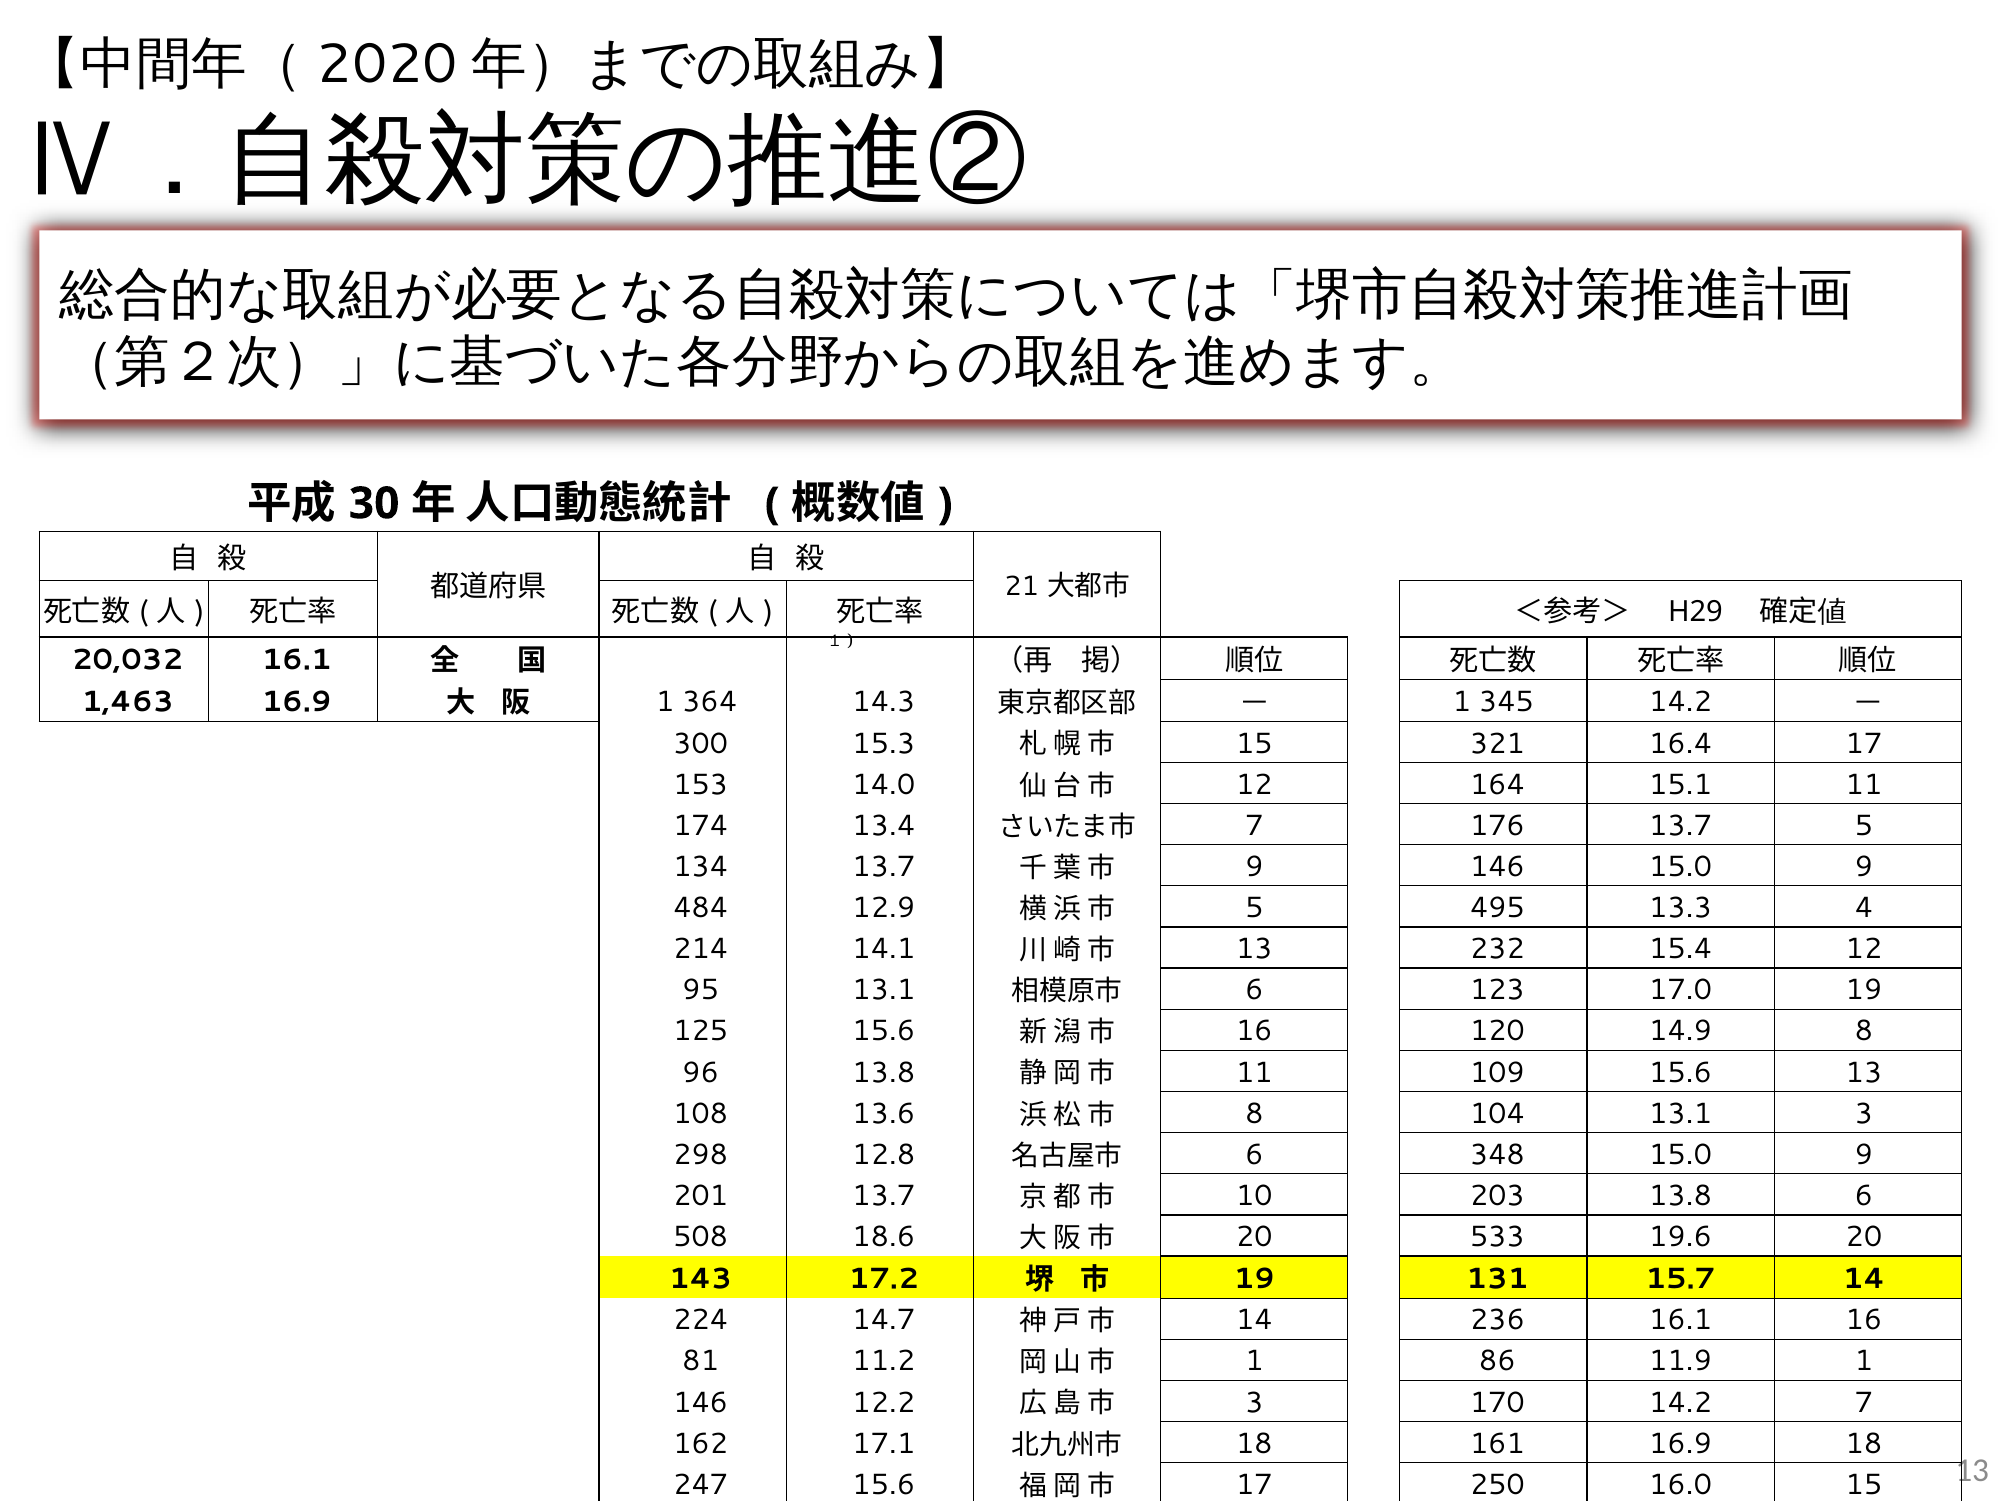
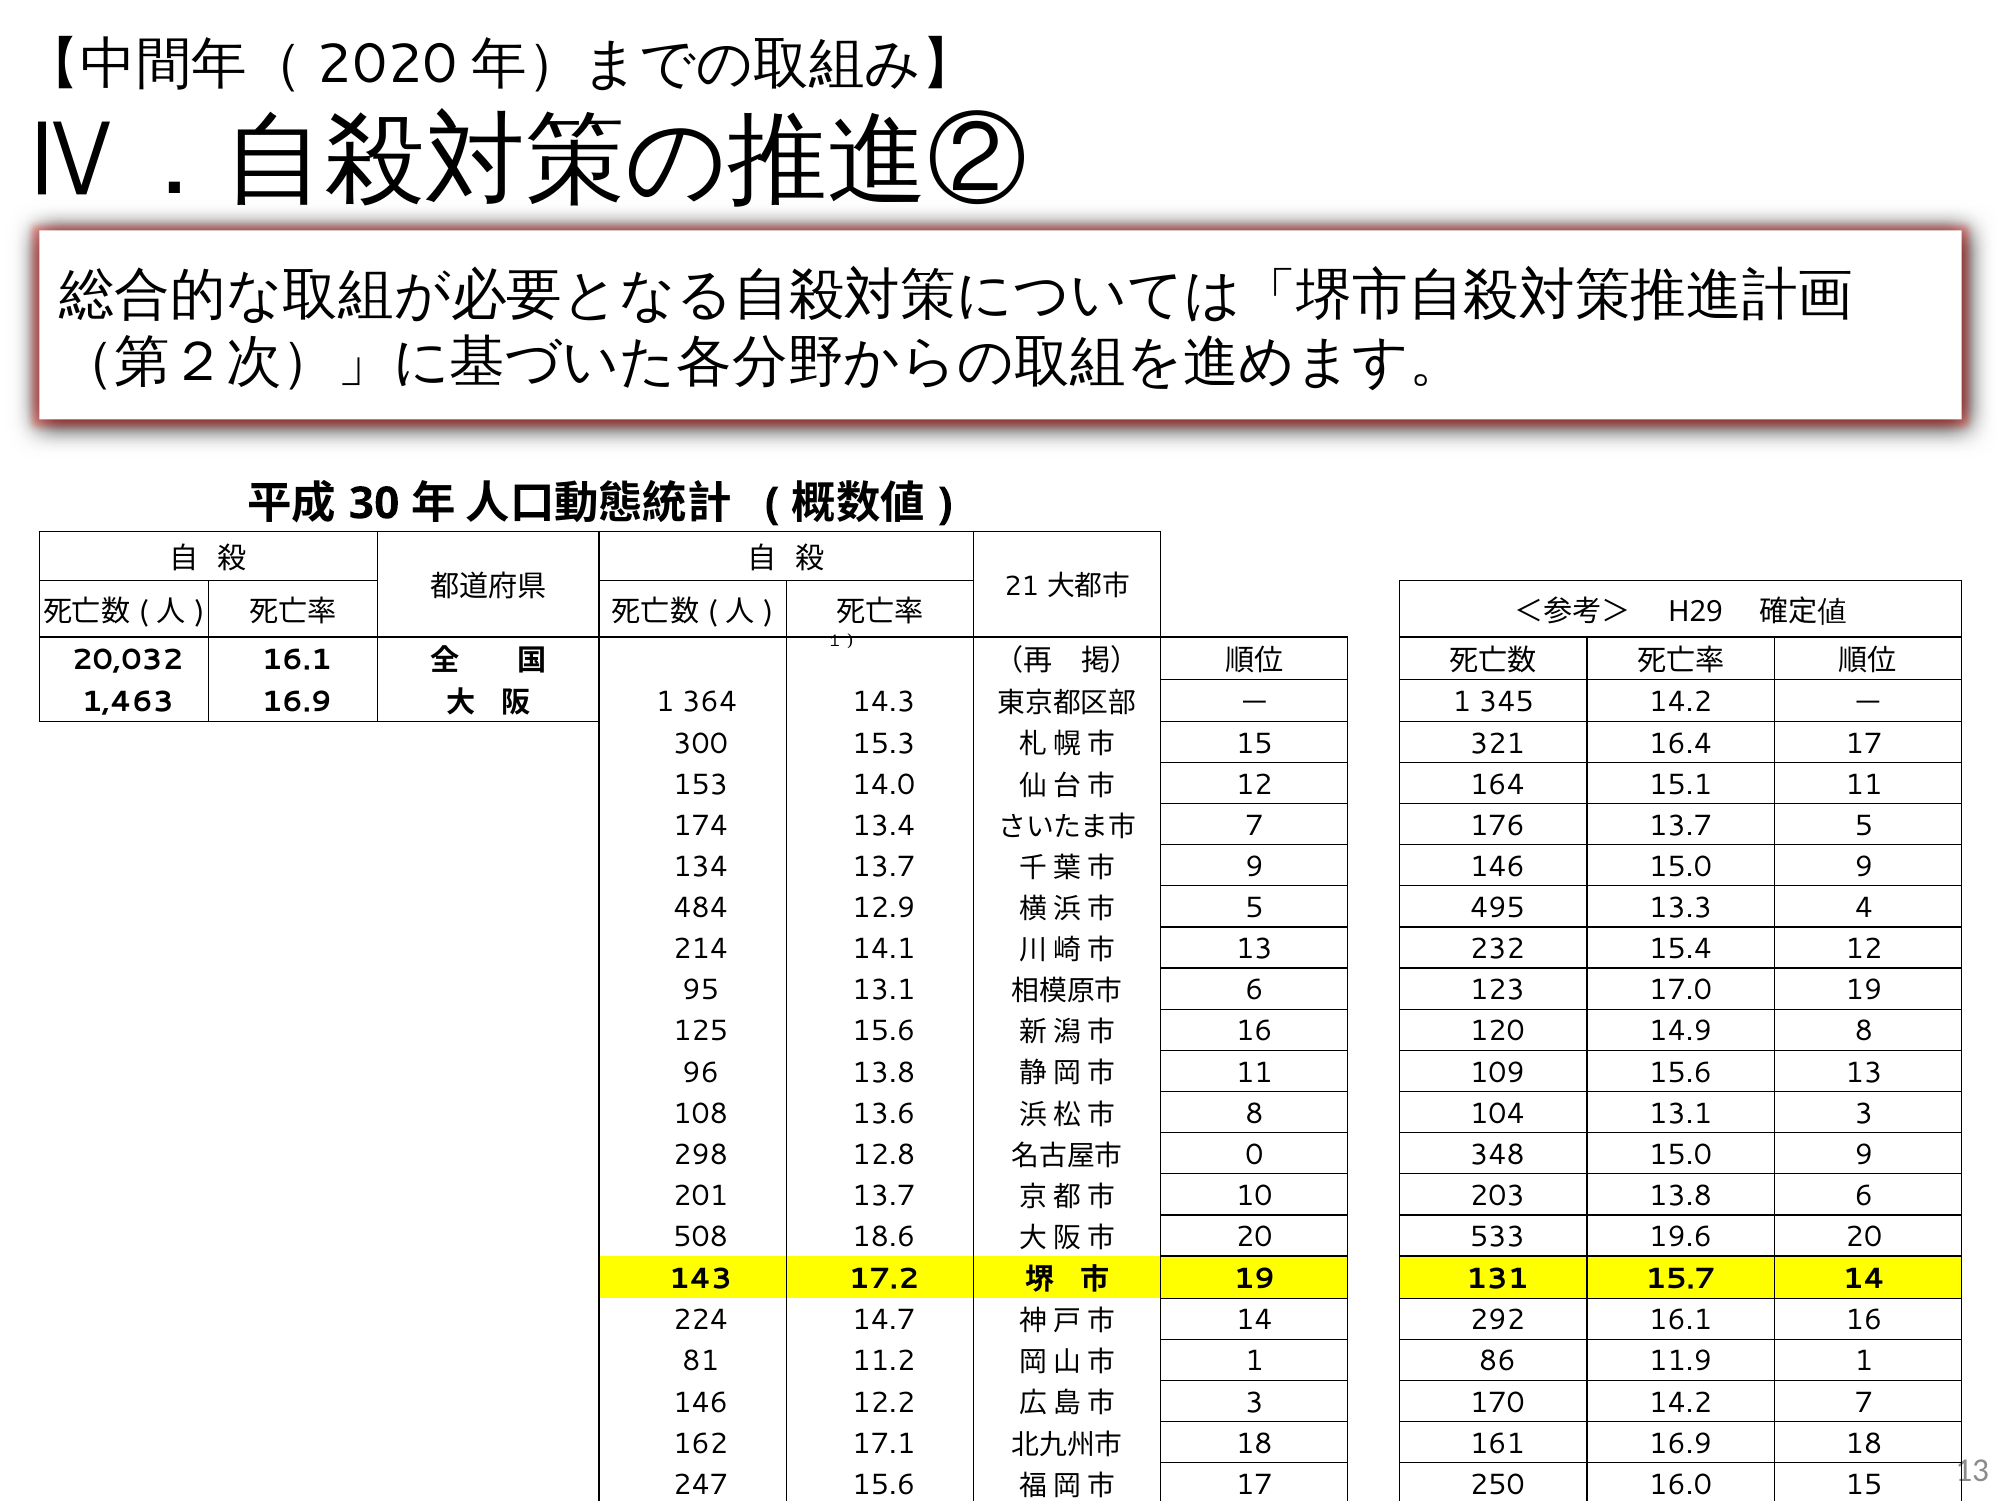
6: 6 -> 0 (1254, 1155)
236: 236 -> 292 (1497, 1320)
